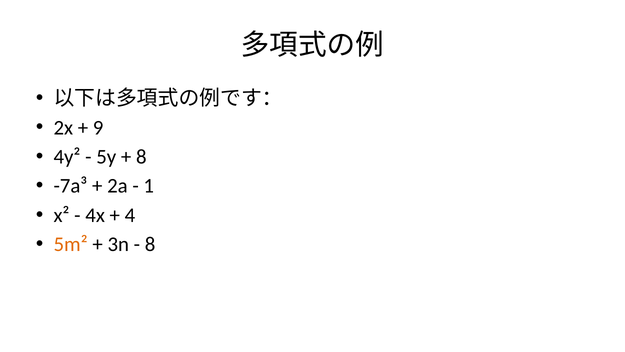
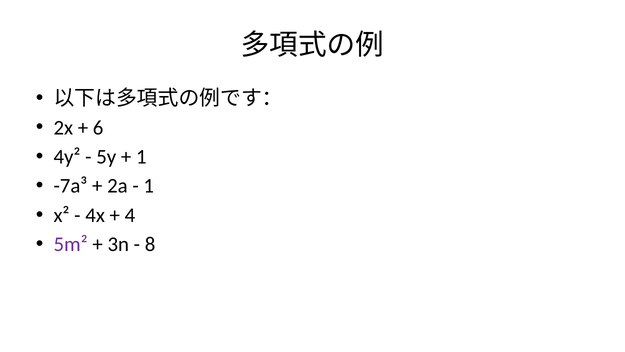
9: 9 -> 6 (98, 128)
8: 8 -> 1 (141, 157)
5m² colour: orange -> purple (71, 244)
